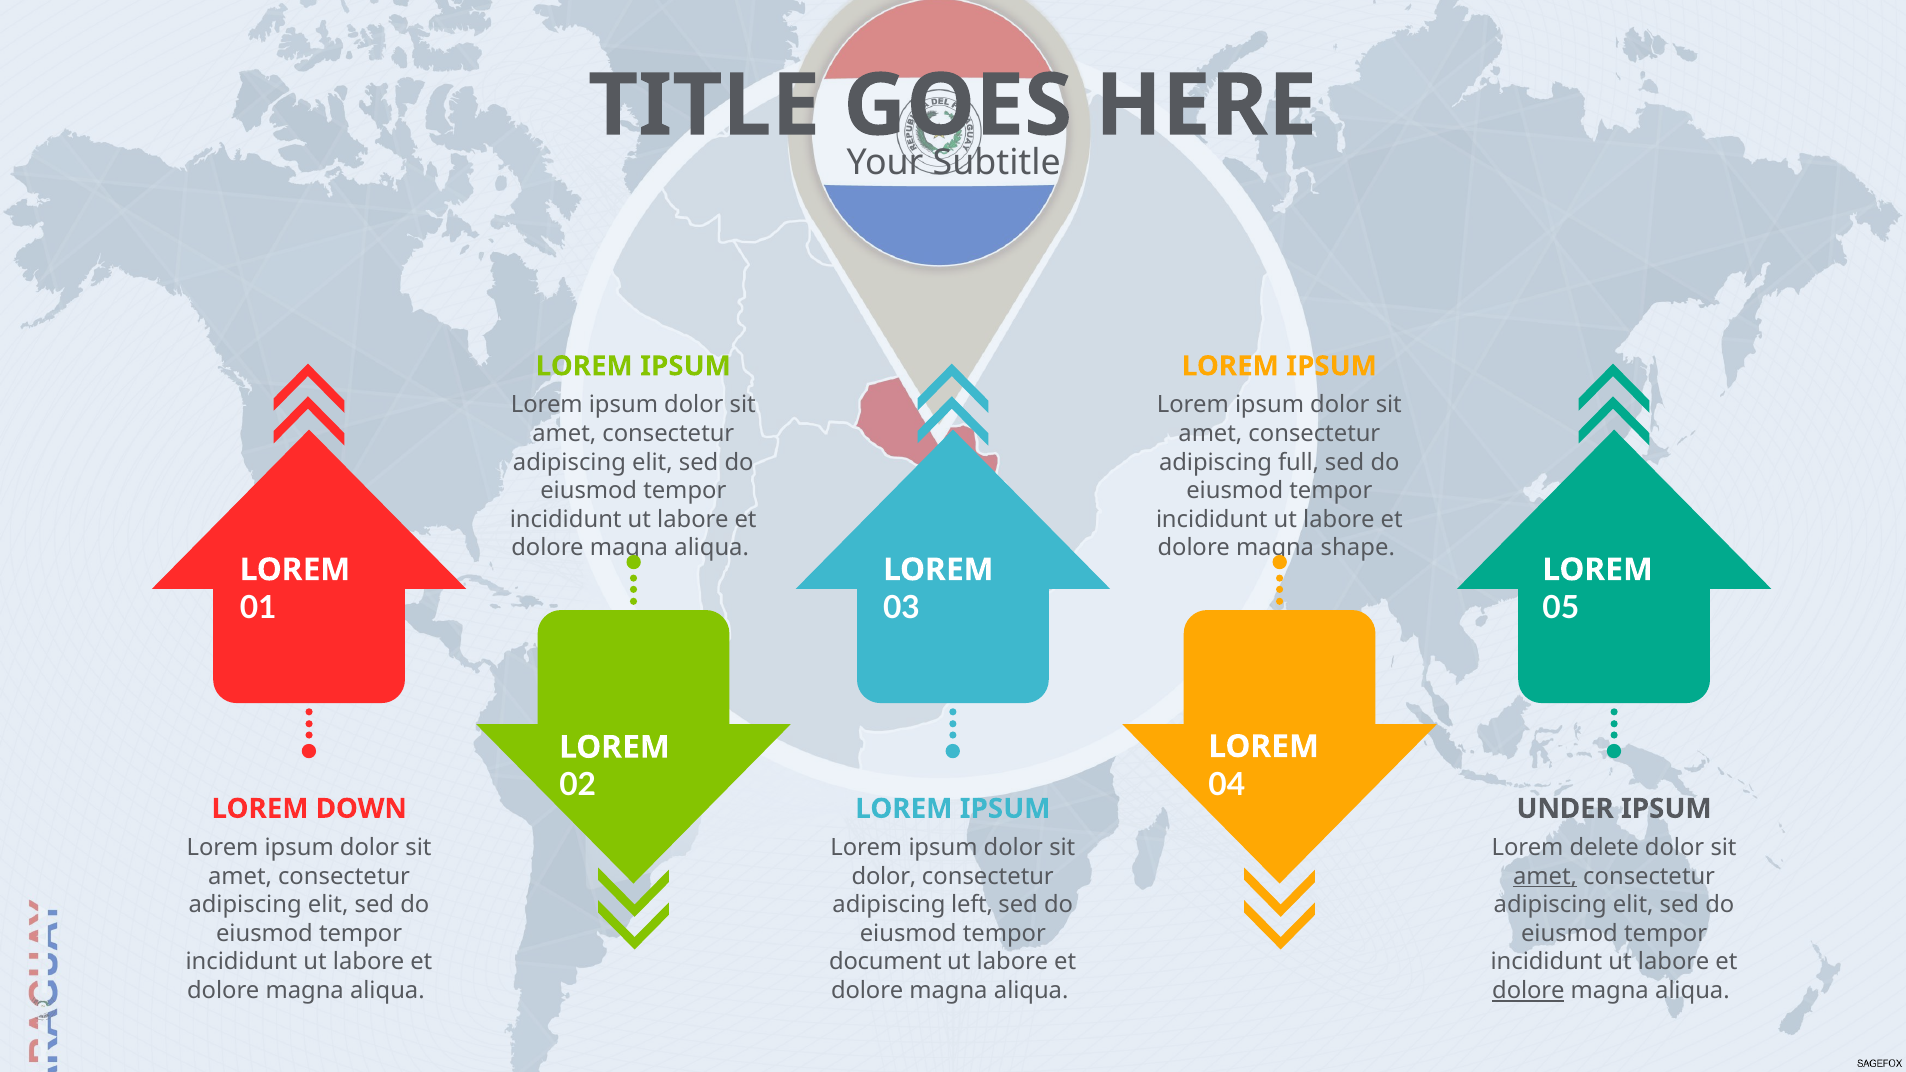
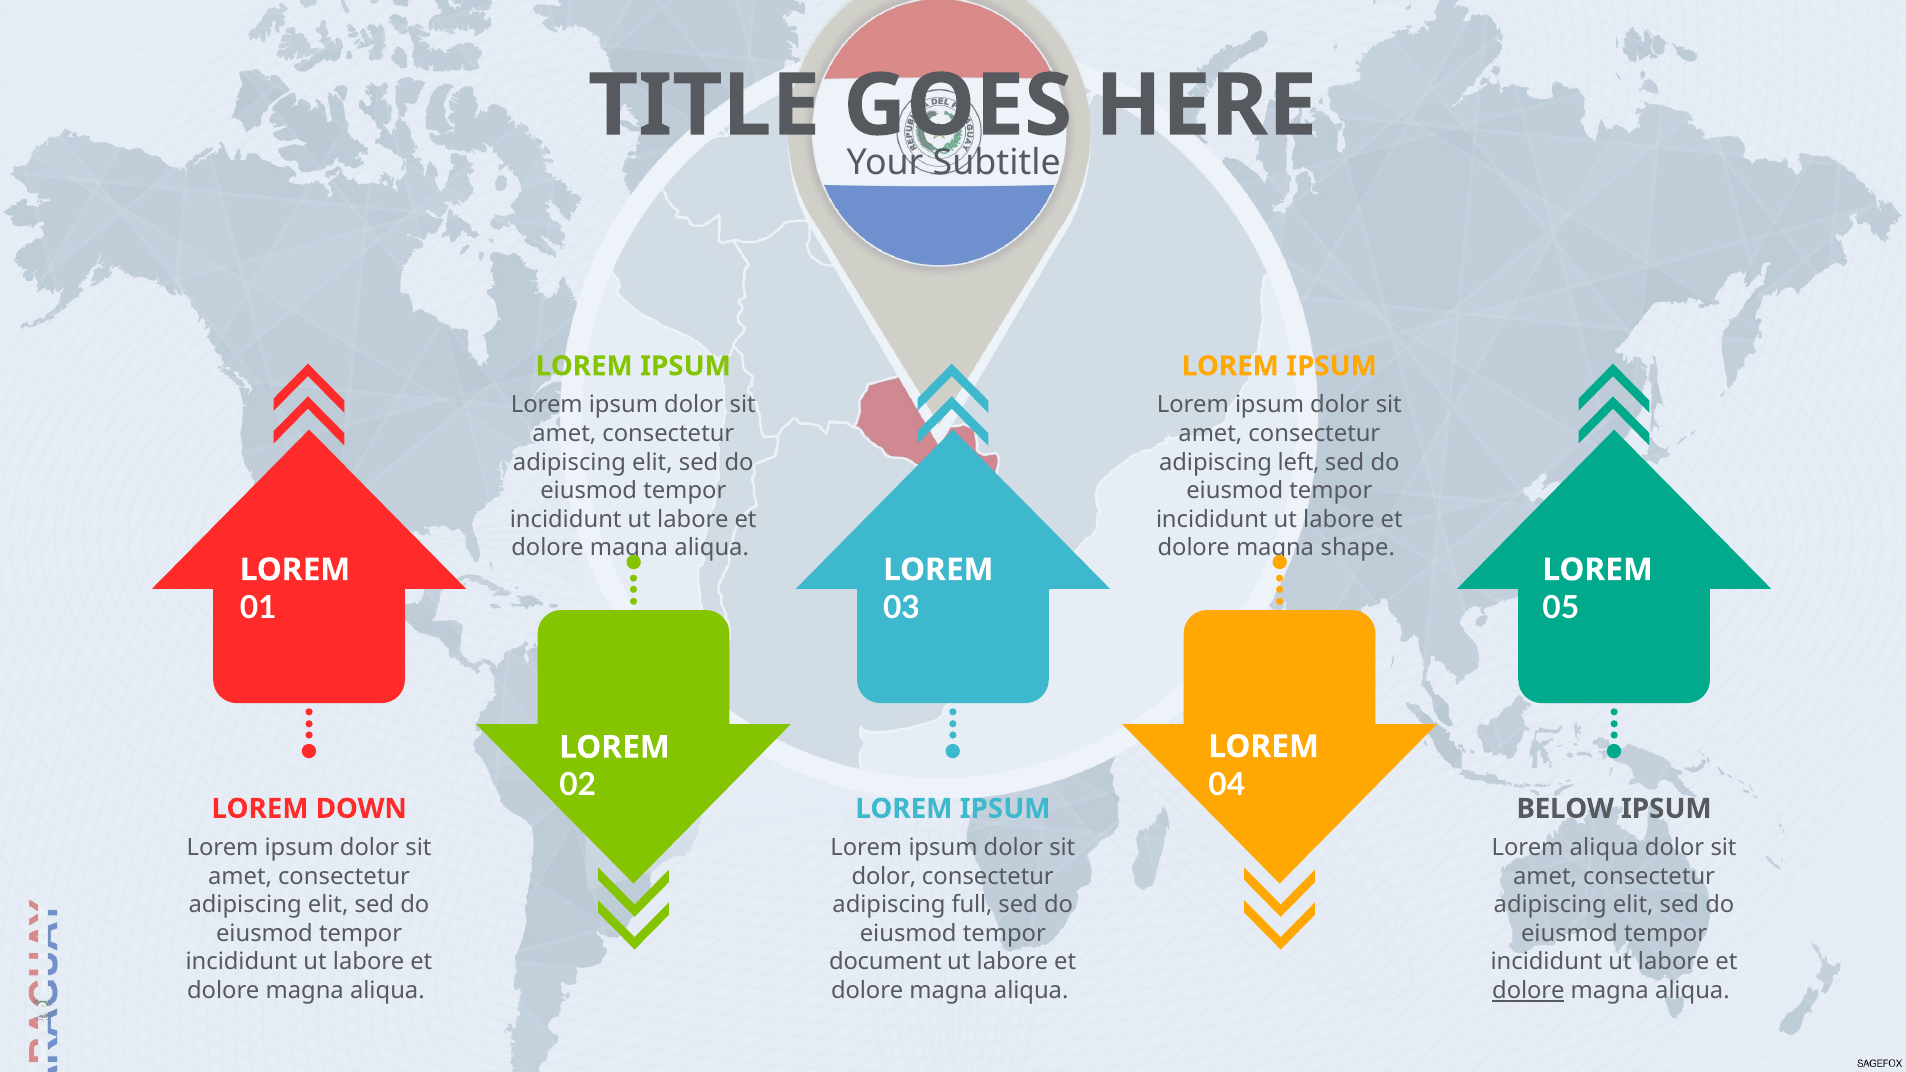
full: full -> left (1299, 462)
UNDER: UNDER -> BELOW (1565, 809)
Lorem delete: delete -> aliqua (1604, 848)
amet underline: present -> none (1545, 876)
left: left -> full (972, 905)
